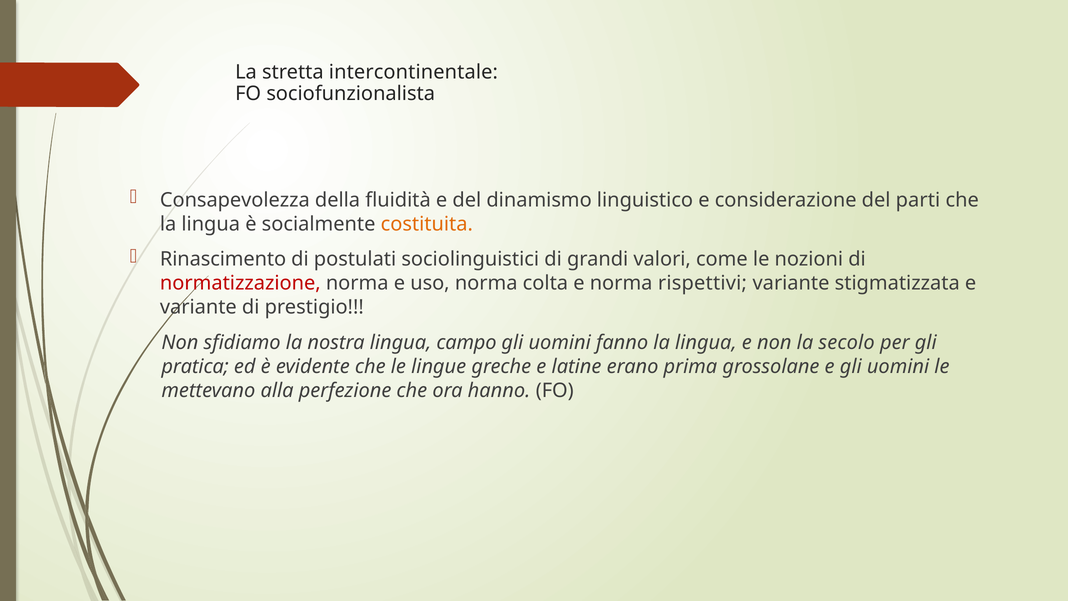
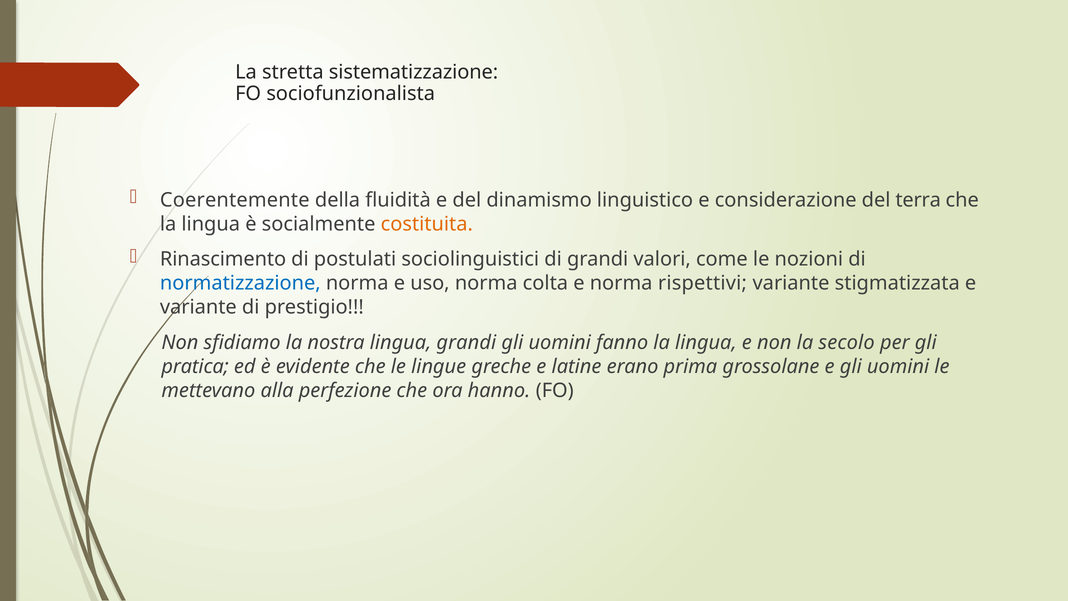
intercontinentale: intercontinentale -> sistematizzazione (414, 72)
Consapevolezza: Consapevolezza -> Coerentemente (235, 200)
parti: parti -> terra (918, 200)
normatizzazione colour: red -> blue (240, 283)
lingua campo: campo -> grandi (466, 342)
